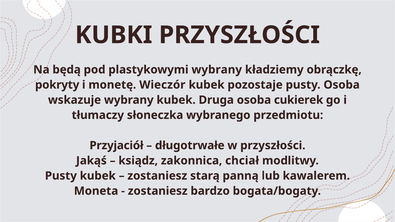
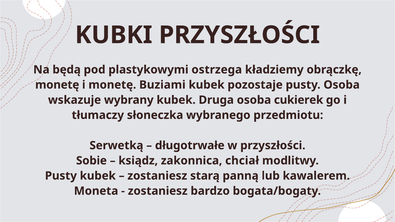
plastykowymi wybrany: wybrany -> ostrzega (217, 70)
pokryty: pokryty -> monetę (57, 85)
Wieczór: Wieczór -> Buziami (162, 85)
Przyjaciół: Przyjaciół -> Serwetką (116, 146)
Jakąś: Jakąś -> Sobie (91, 161)
